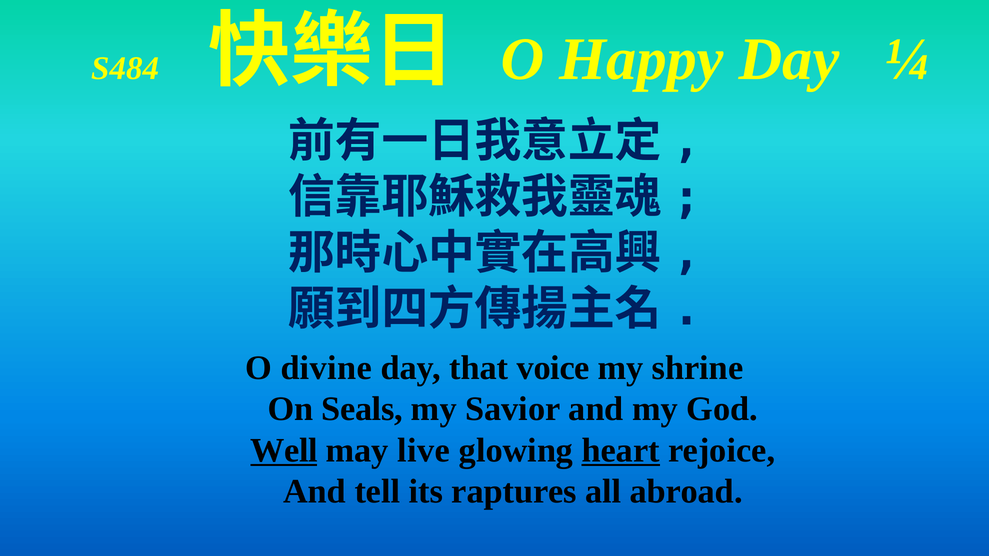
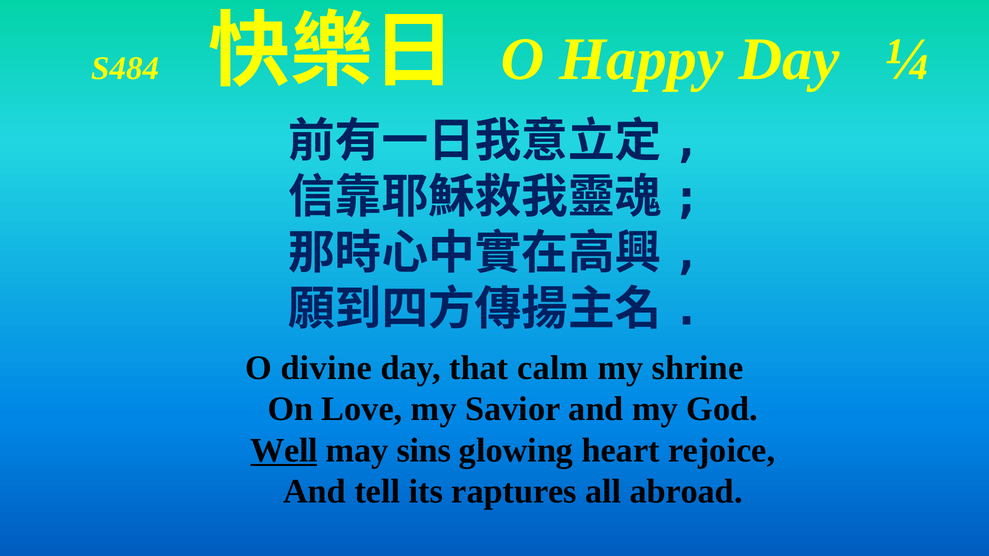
voice: voice -> calm (553, 368)
Seals: Seals -> Love (362, 409)
live: live -> sins (424, 451)
heart underline: present -> none (621, 451)
